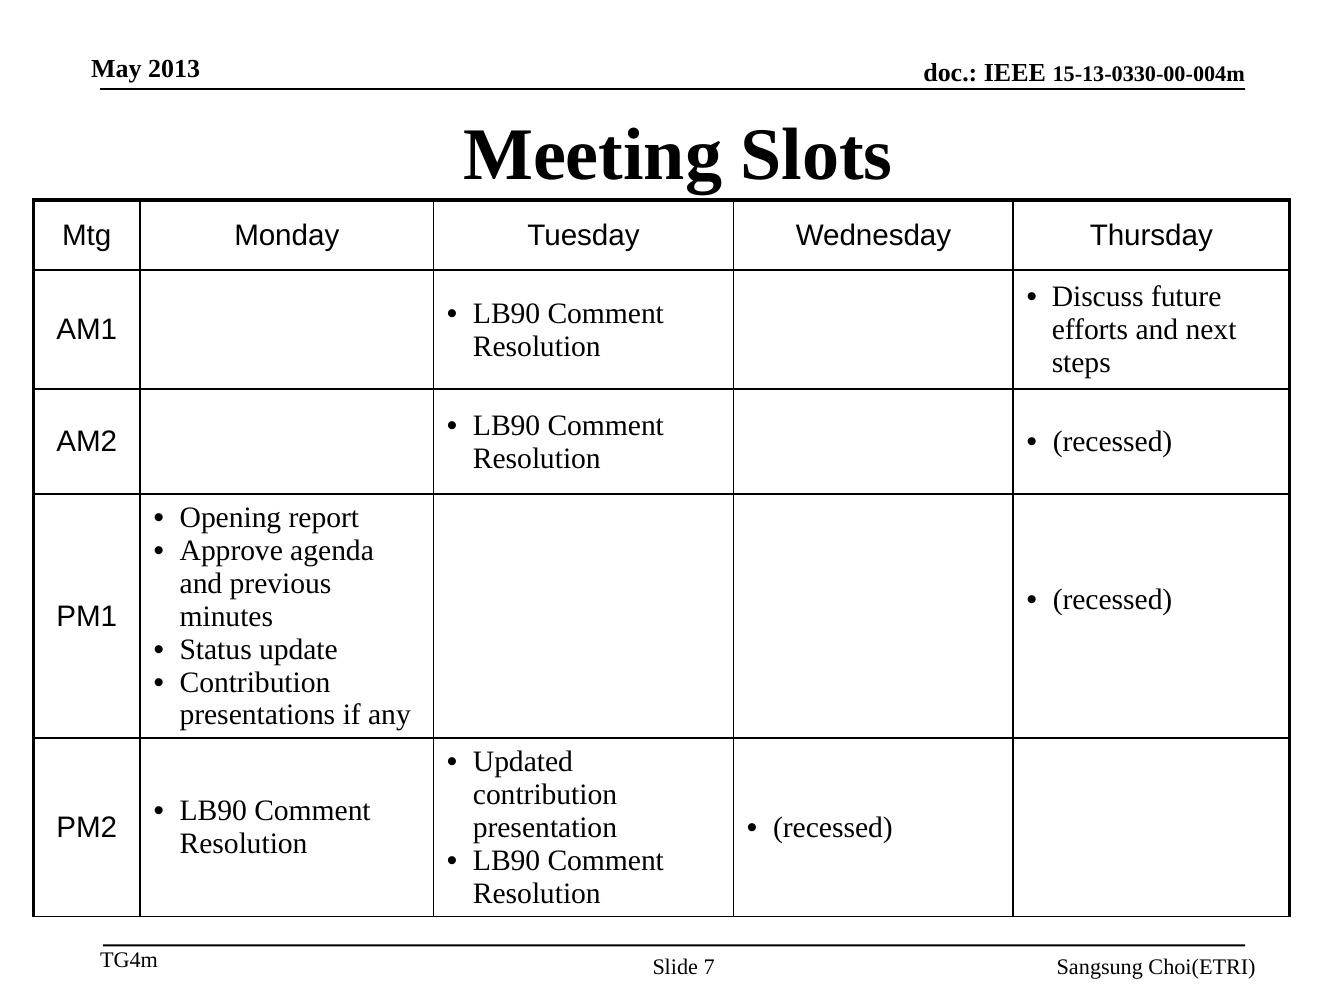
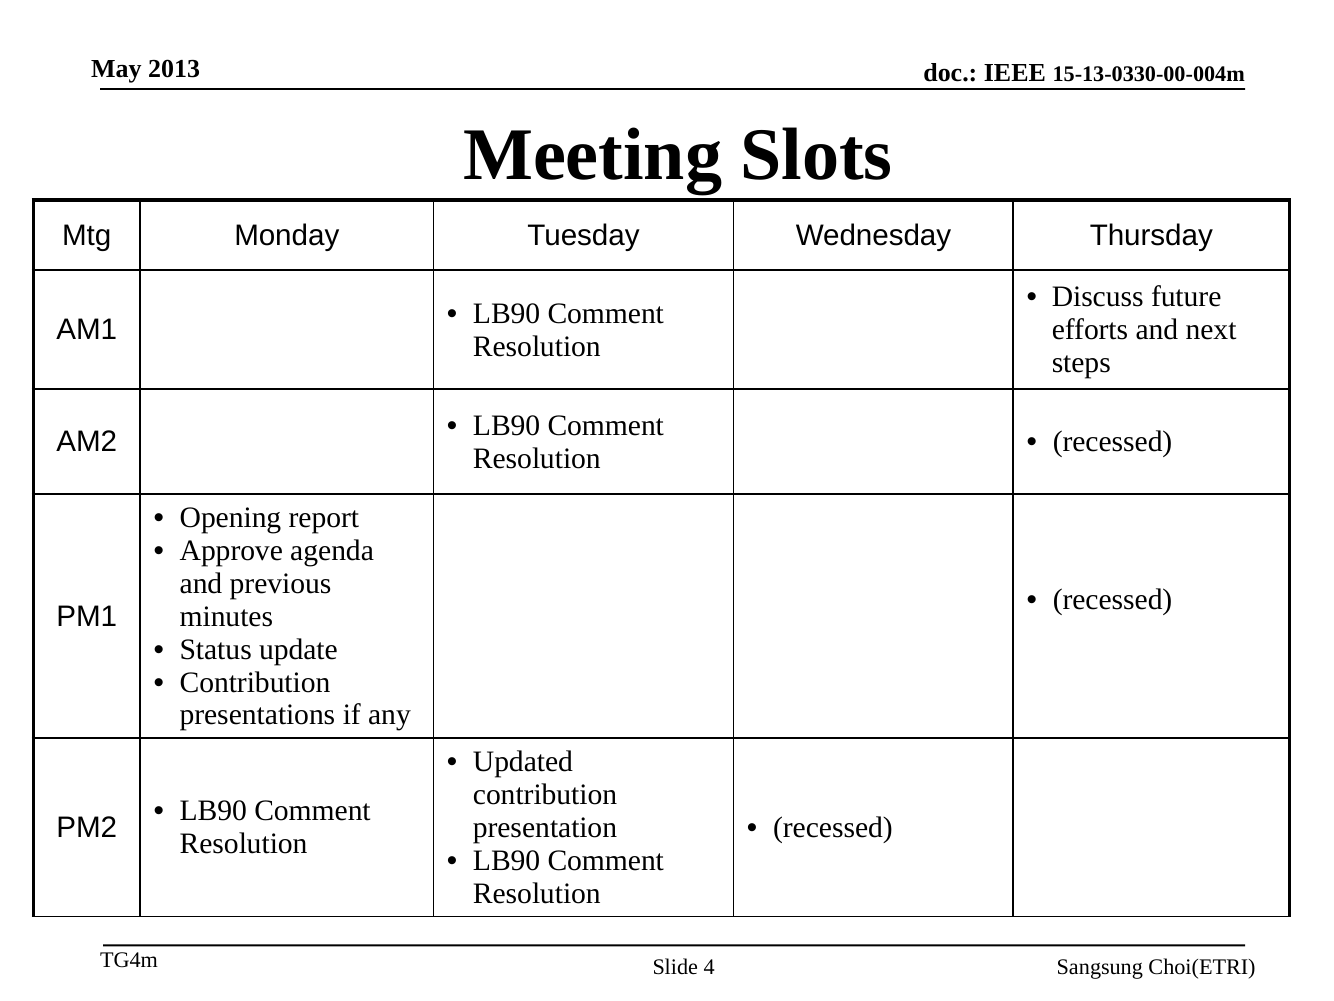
7: 7 -> 4 (709, 967)
